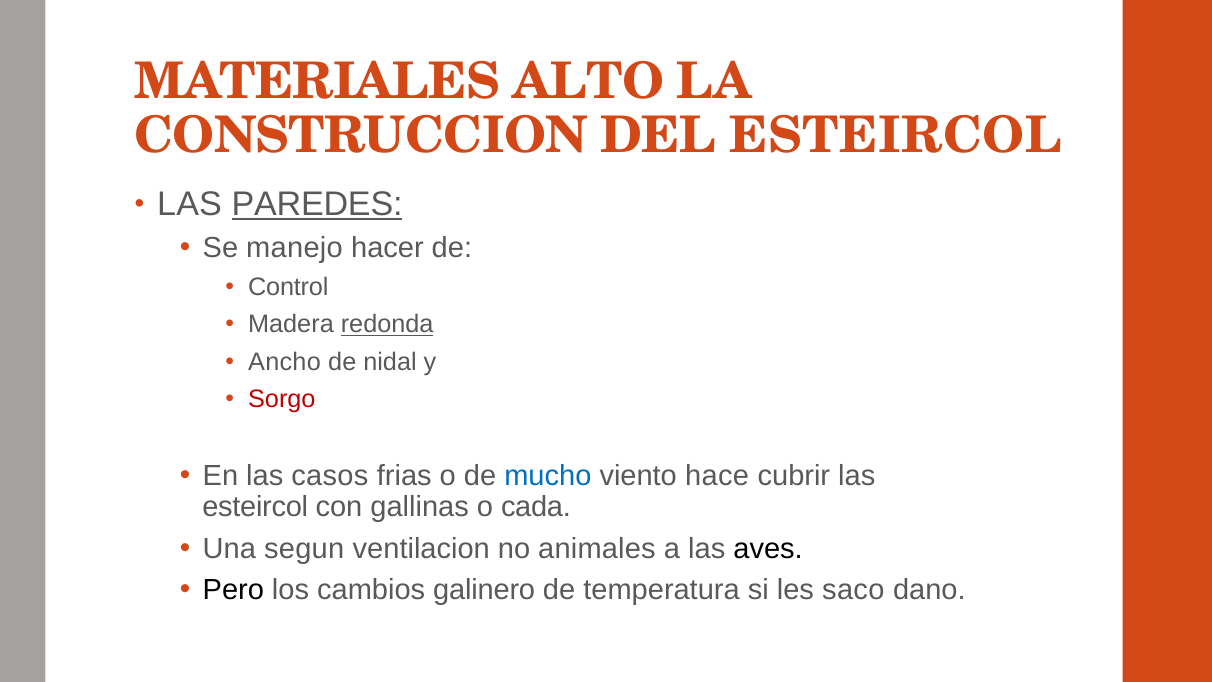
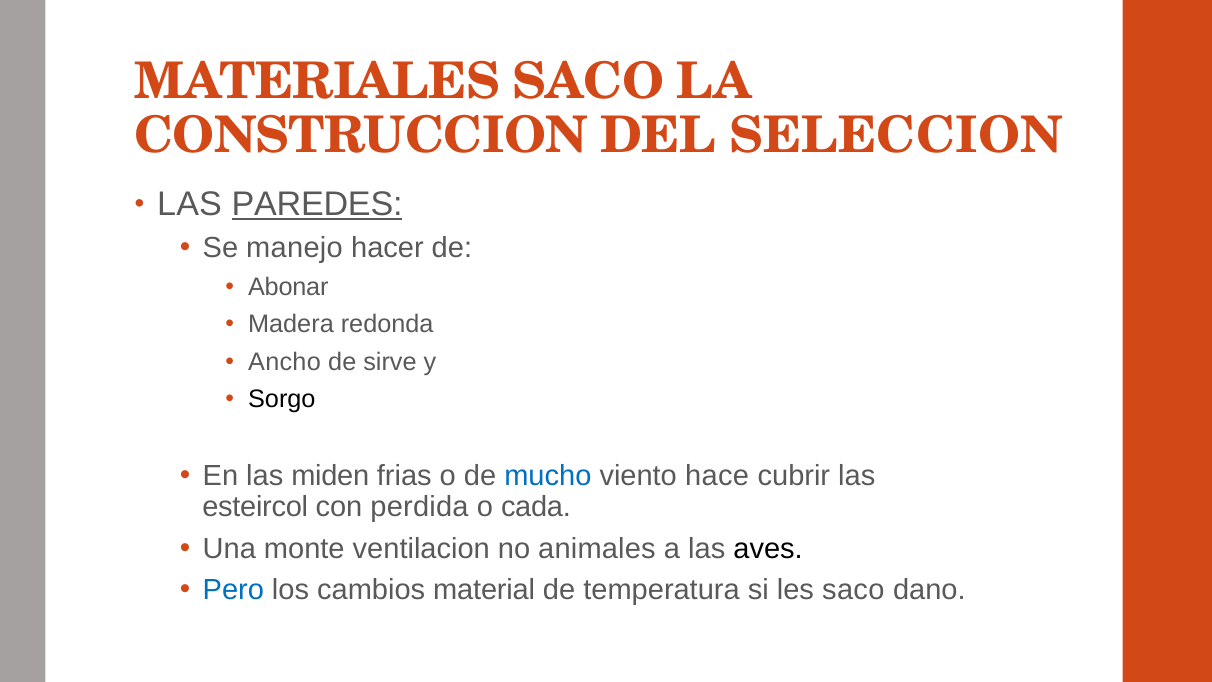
MATERIALES ALTO: ALTO -> SACO (588, 81)
DEL ESTEIRCOL: ESTEIRCOL -> SELECCION (896, 136)
Control: Control -> Abonar (288, 287)
redonda underline: present -> none (387, 324)
nidal: nidal -> sirve (390, 362)
Sorgo colour: red -> black (282, 399)
casos: casos -> miden (330, 476)
gallinas: gallinas -> perdida (420, 507)
segun: segun -> monte (304, 549)
Pero colour: black -> blue (233, 590)
galinero: galinero -> material (484, 590)
